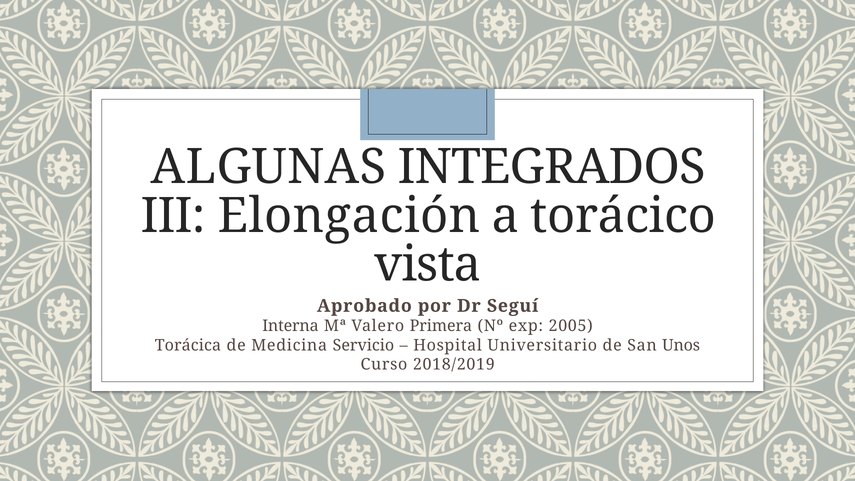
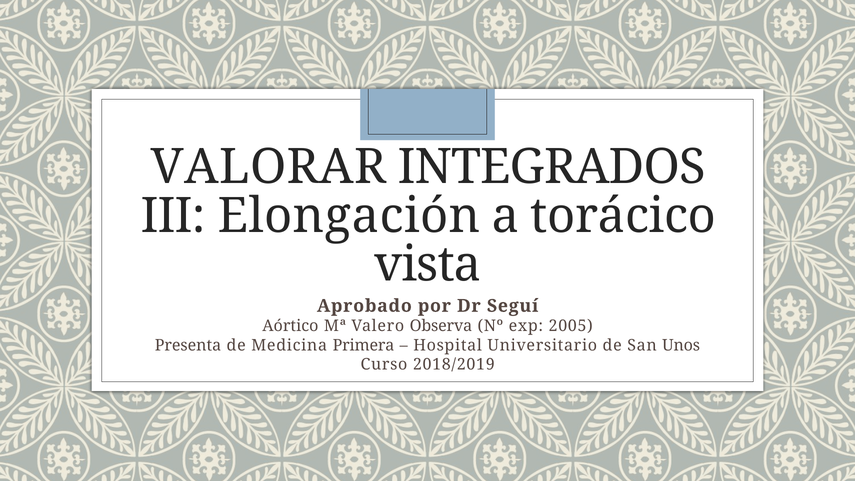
ALGUNAS: ALGUNAS -> VALORAR (269, 167)
Interna: Interna -> Aórtico (290, 326)
Primera: Primera -> Observa (441, 326)
Torácica: Torácica -> Presenta (188, 345)
Servicio: Servicio -> Primera (364, 345)
